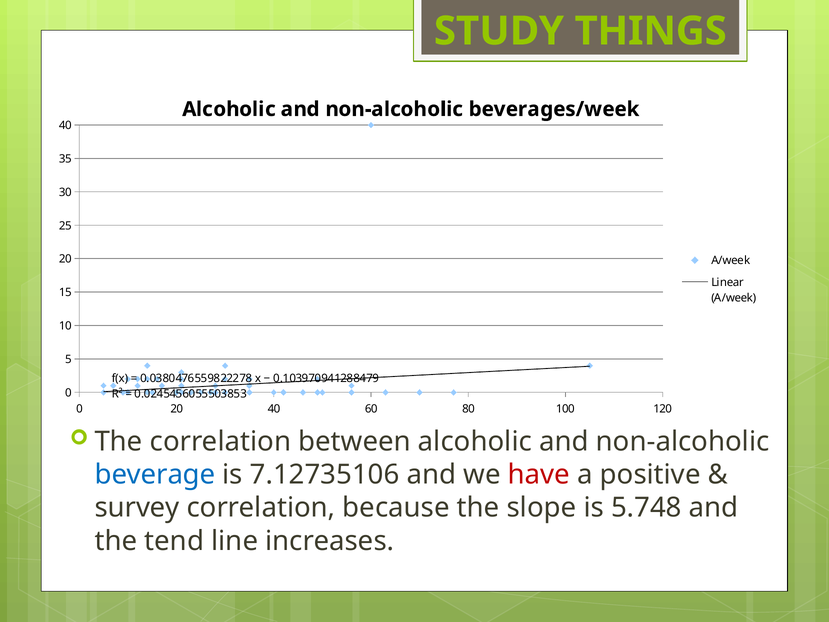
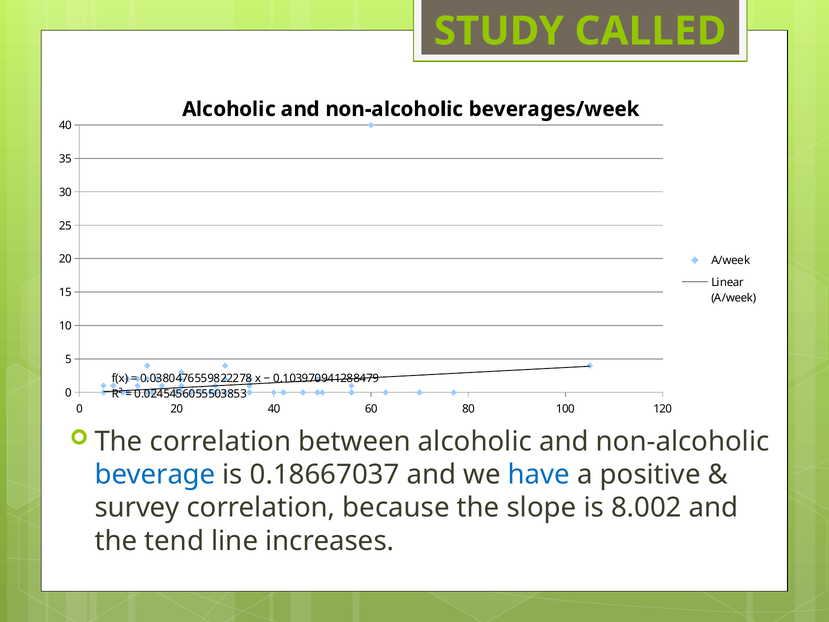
THINGS: THINGS -> CALLED (650, 31)
7.12735106: 7.12735106 -> 0.18667037 (325, 474)
have colour: red -> blue (539, 474)
5.748: 5.748 -> 8.002 (646, 508)
